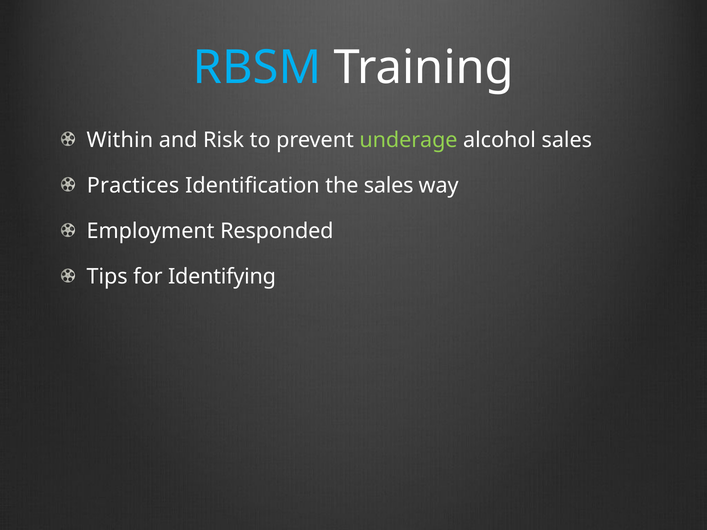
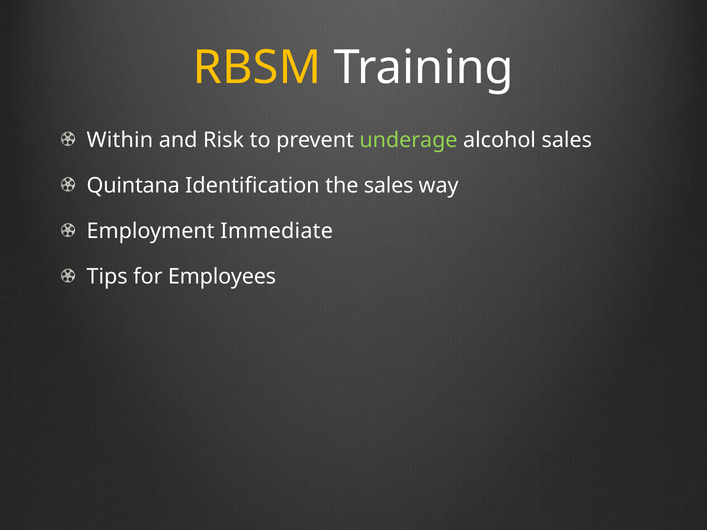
RBSM colour: light blue -> yellow (257, 68)
Practices: Practices -> Quintana (133, 186)
Responded: Responded -> Immediate (277, 231)
Identifying: Identifying -> Employees (222, 277)
